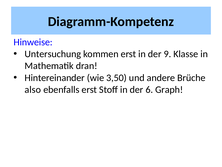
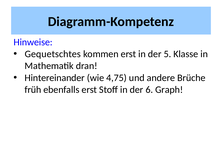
Untersuchung: Untersuchung -> Gequetschtes (53, 54)
9: 9 -> 5 (167, 54)
3,50: 3,50 -> 4,75 (117, 78)
also: also -> früh (33, 89)
